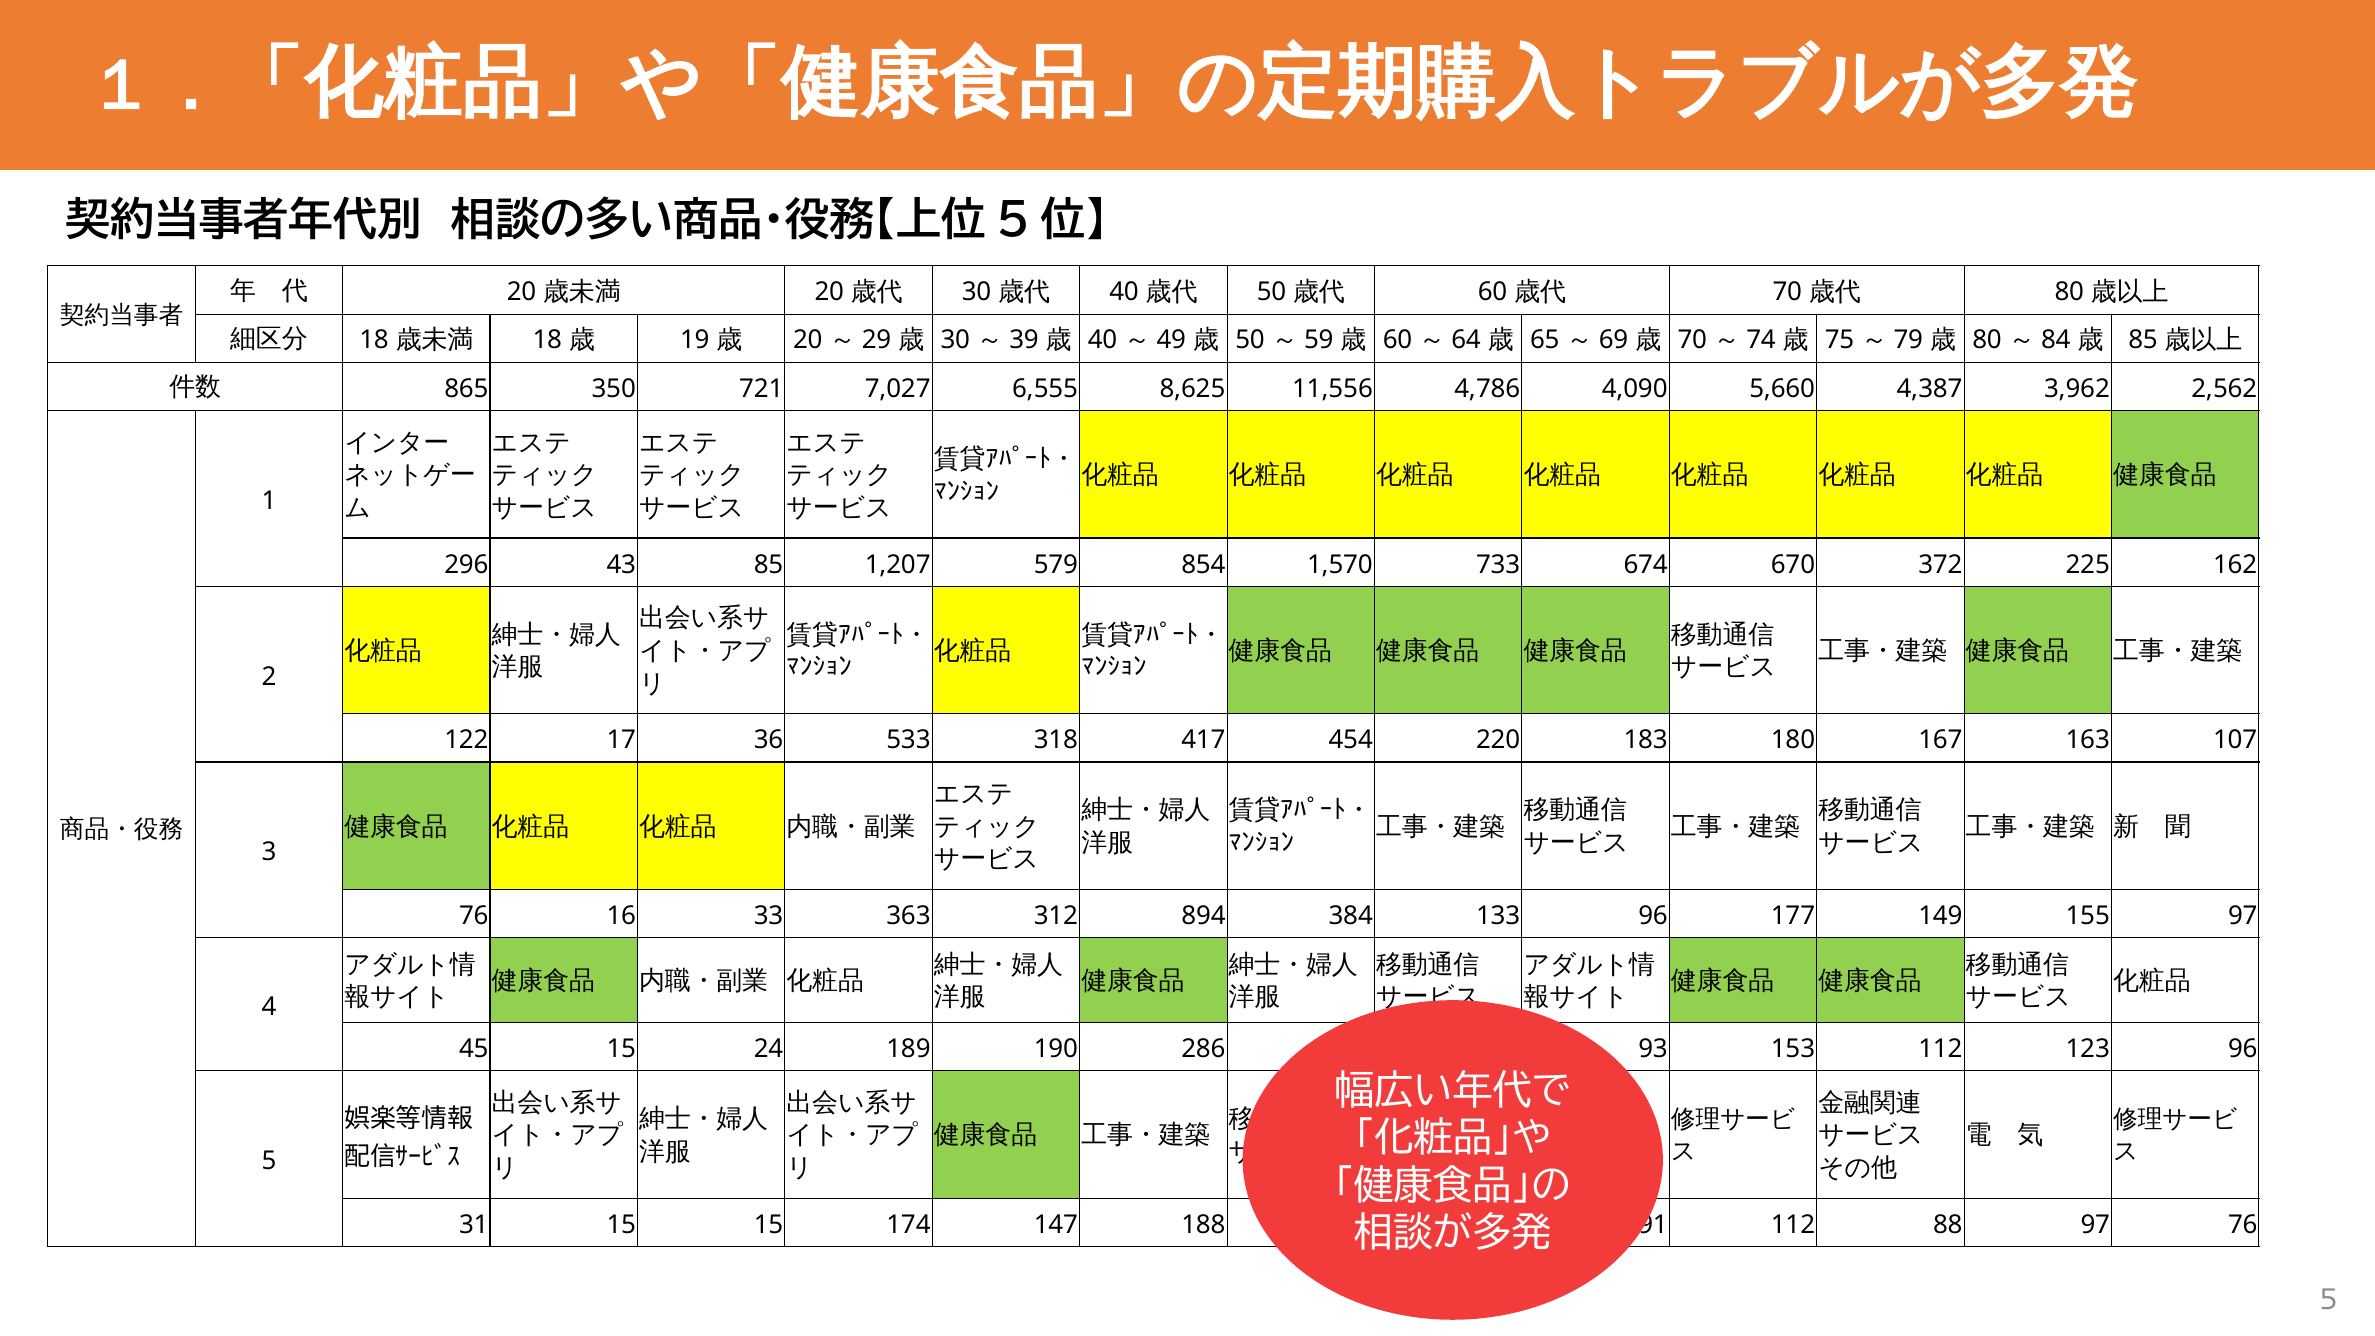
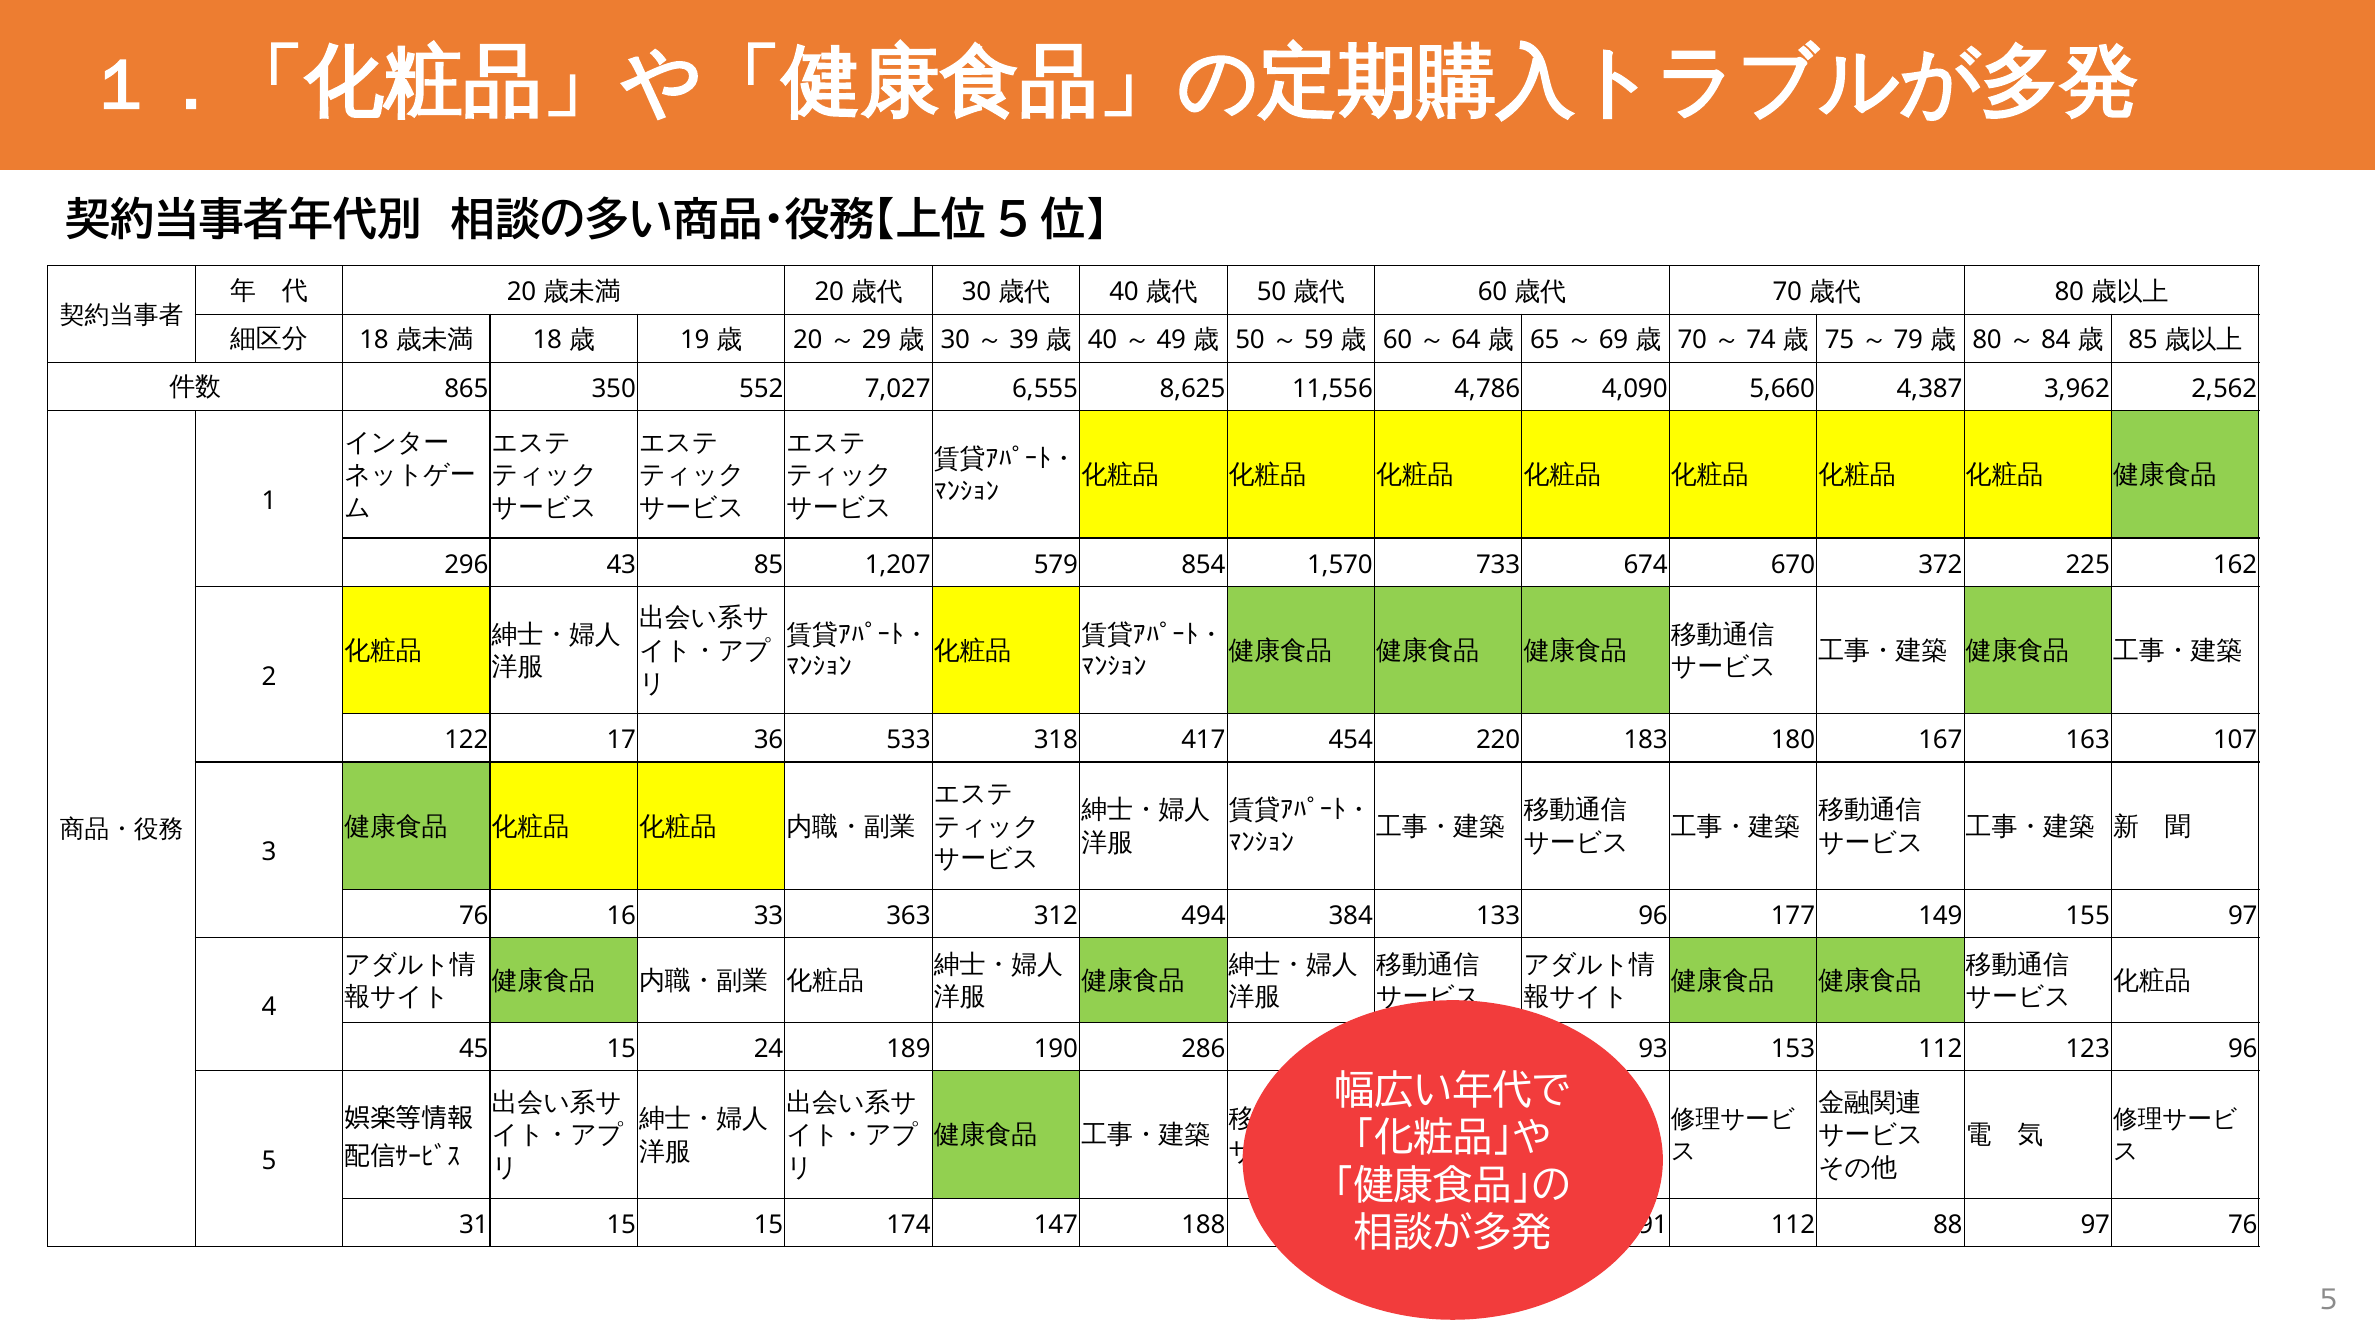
721: 721 -> 552 (761, 389)
894: 894 -> 494 (1203, 916)
